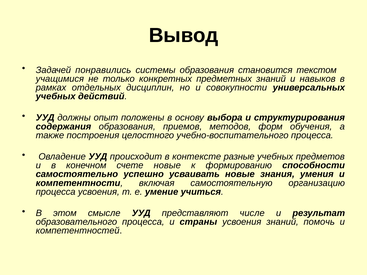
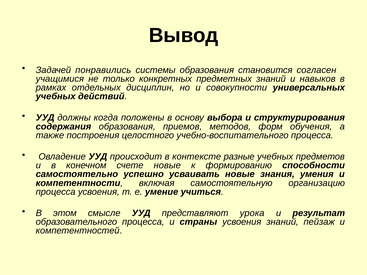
текстом: текстом -> согласен (316, 70)
опыт: опыт -> когда (106, 118)
числе: числе -> урока (252, 213)
помочь: помочь -> пейзаж (319, 222)
